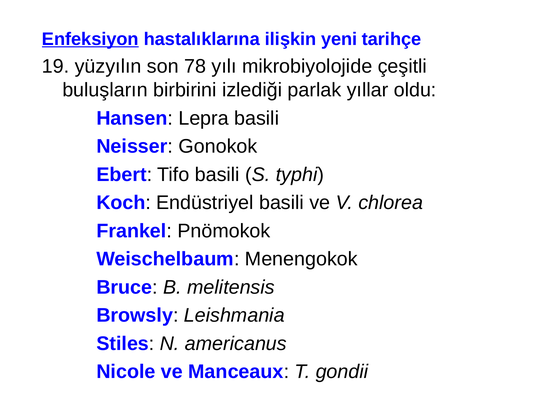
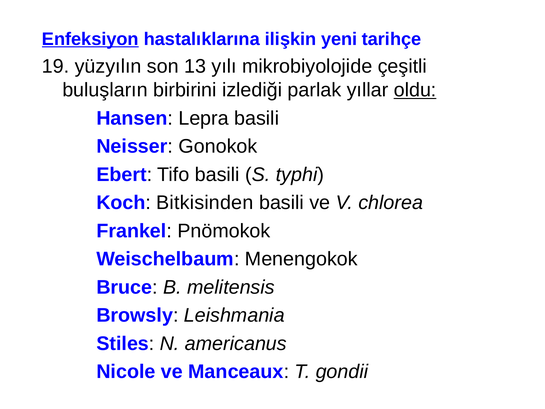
78: 78 -> 13 (195, 66)
oldu underline: none -> present (415, 90)
Endüstriyel: Endüstriyel -> Bitkisinden (205, 203)
